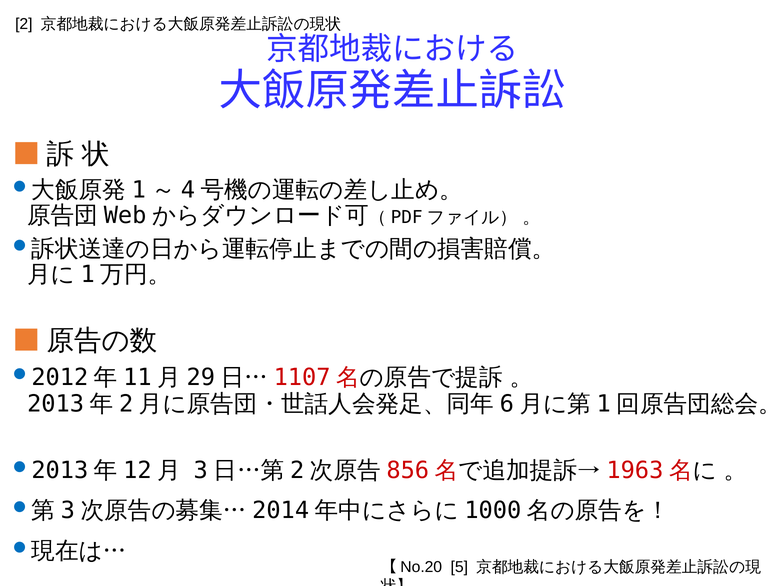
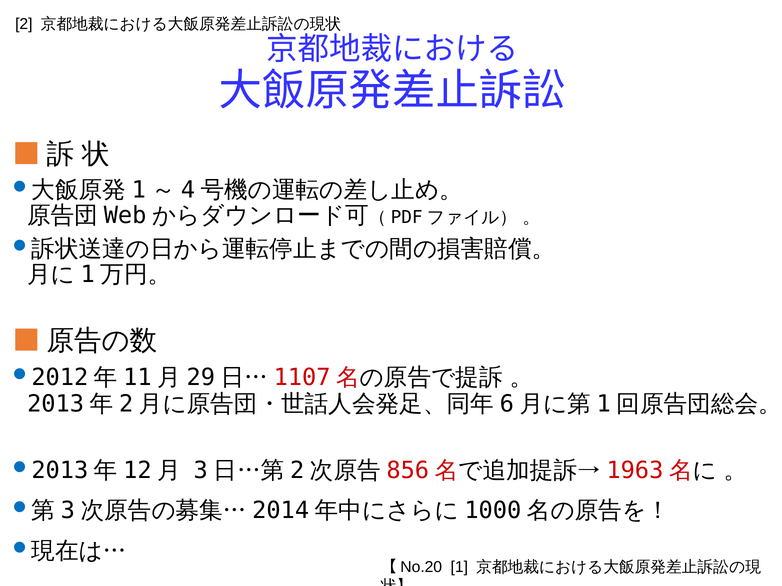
5: 5 -> 1 (459, 567)
